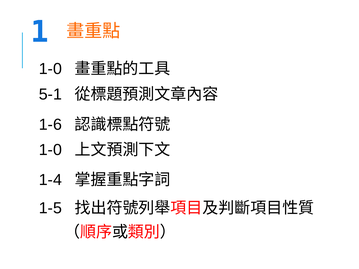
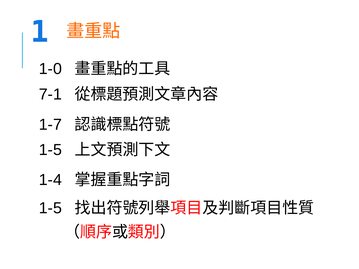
5-1: 5-1 -> 7-1 (50, 94)
1-6: 1-6 -> 1-7 (50, 125)
1-0: 1-0 -> 1-5 (50, 150)
